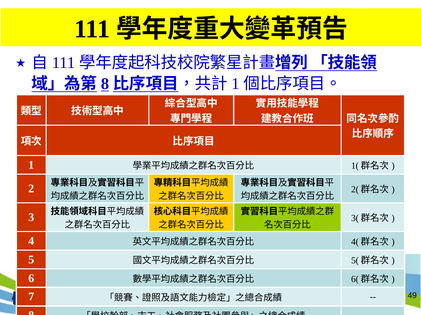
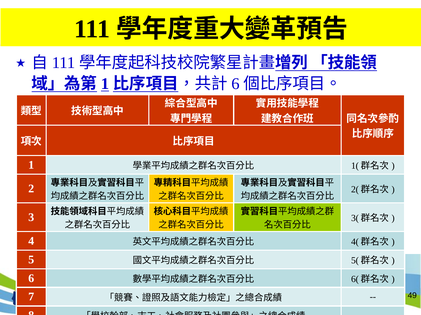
8: 8 -> 1 (105, 84)
1: 1 -> 6 (235, 84)
